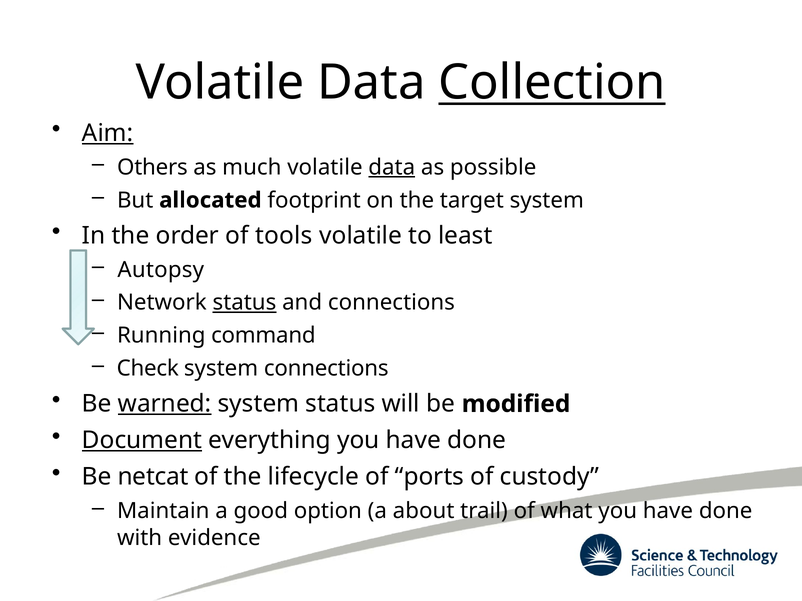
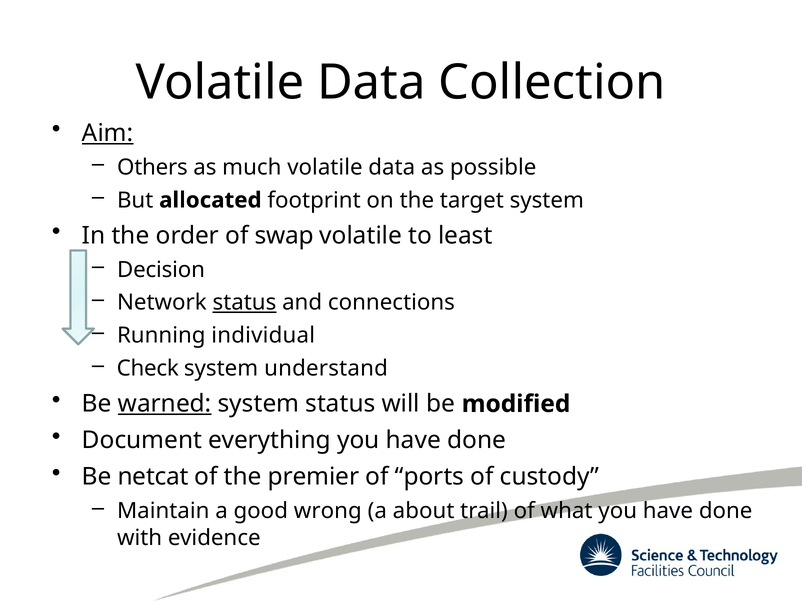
Collection underline: present -> none (552, 83)
data underline: present -> none (392, 167)
tools: tools -> swap (284, 236)
Autopsy: Autopsy -> Decision (161, 270)
command: command -> individual (263, 336)
system connections: connections -> understand (326, 369)
Document underline: present -> none (142, 441)
lifecycle: lifecycle -> premier (314, 477)
option: option -> wrong (328, 511)
